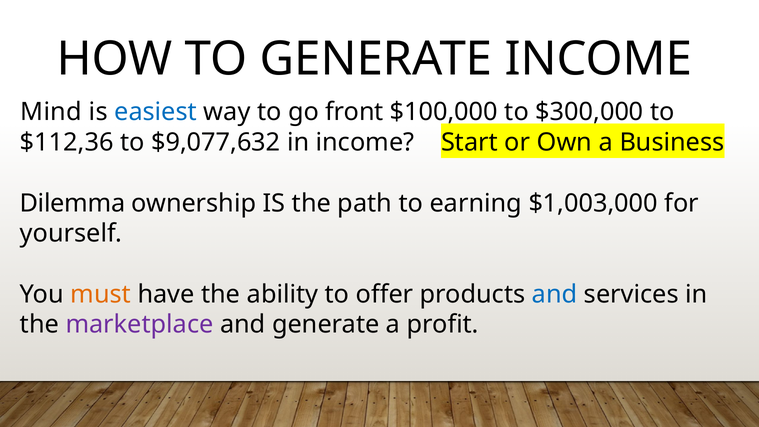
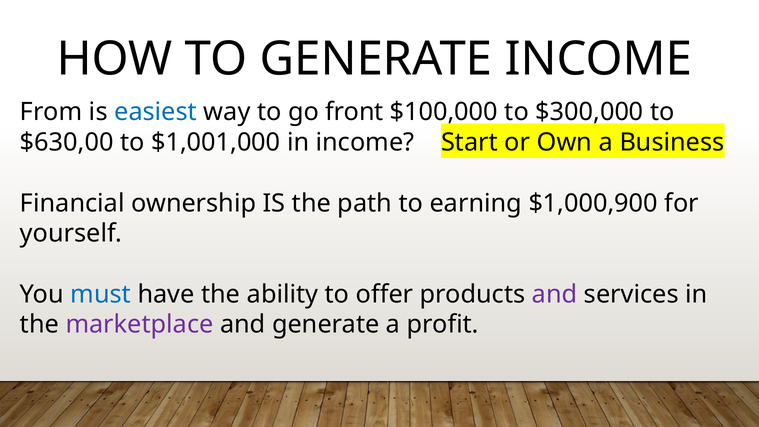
Mind: Mind -> From (51, 112)
$112,36: $112,36 -> $630,00 (67, 142)
$9,077,632: $9,077,632 -> $1,001,000 (216, 142)
Dilemma: Dilemma -> Financial (72, 203)
$1,003,000: $1,003,000 -> $1,000,900 (593, 203)
must colour: orange -> blue (101, 294)
and colour: blue -> purple (555, 294)
